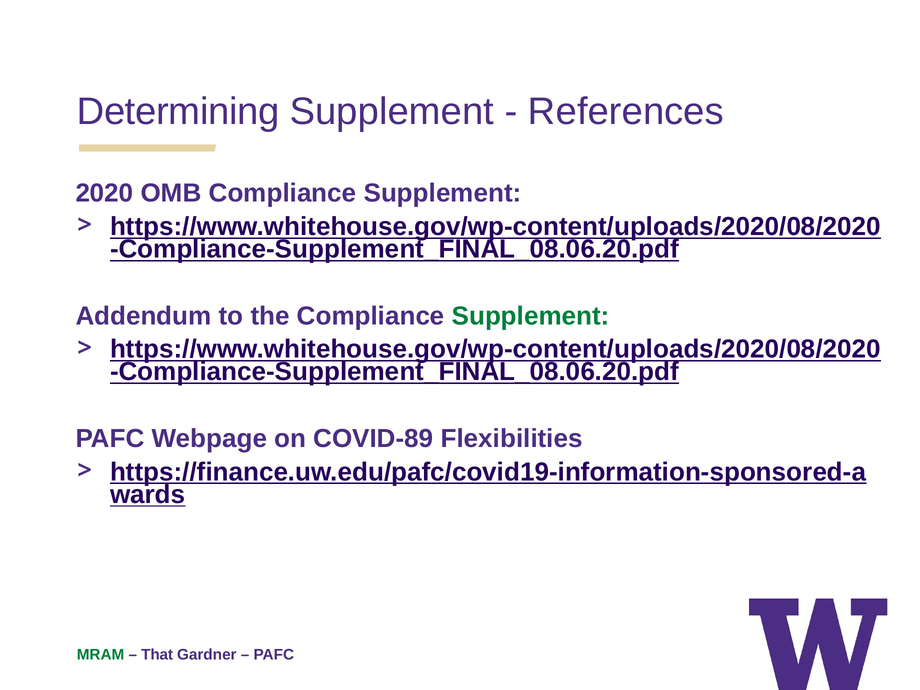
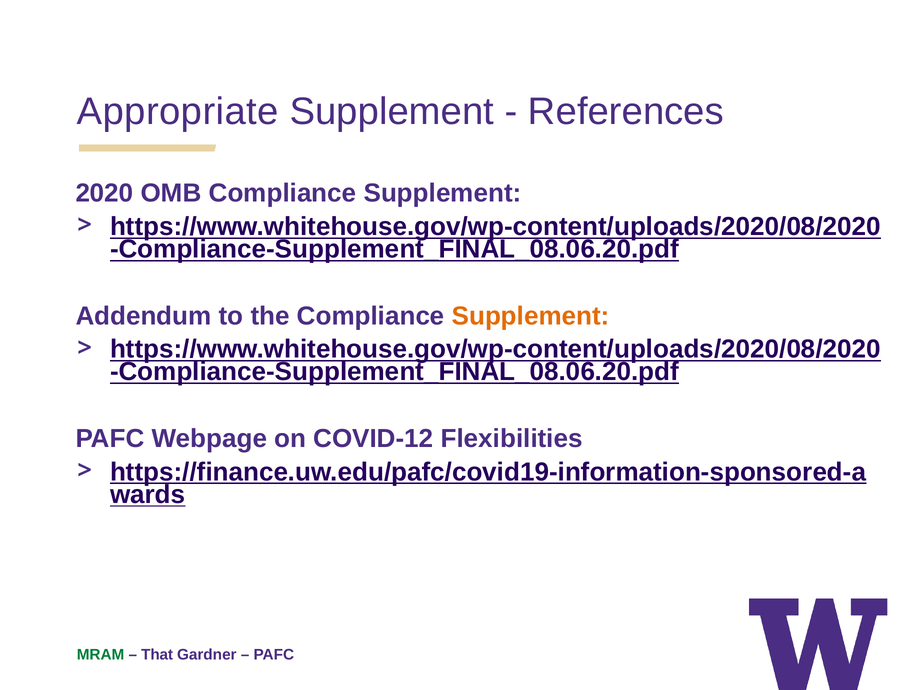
Determining: Determining -> Appropriate (178, 112)
Supplement colour: green -> orange (531, 316)
COVID-89: COVID-89 -> COVID-12 (373, 439)
